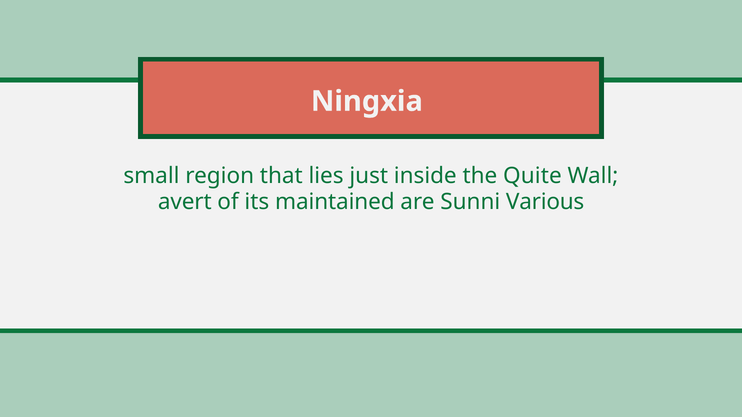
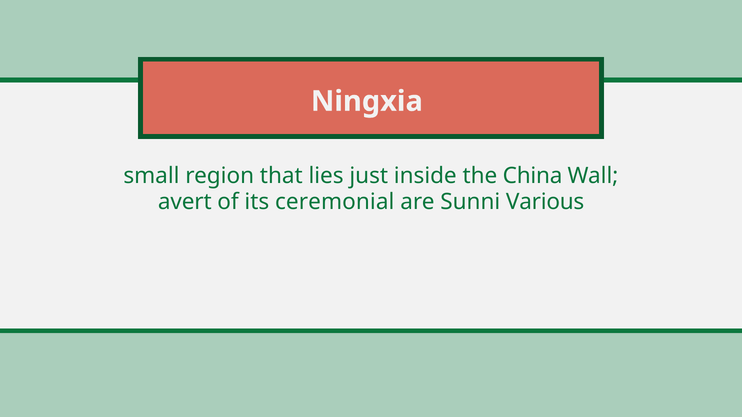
Quite: Quite -> China (533, 176)
maintained: maintained -> ceremonial (335, 202)
